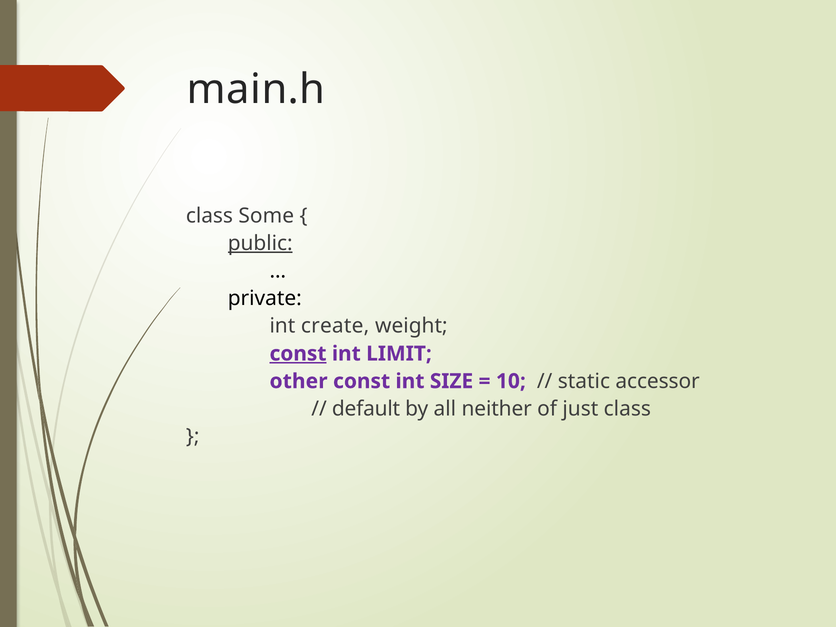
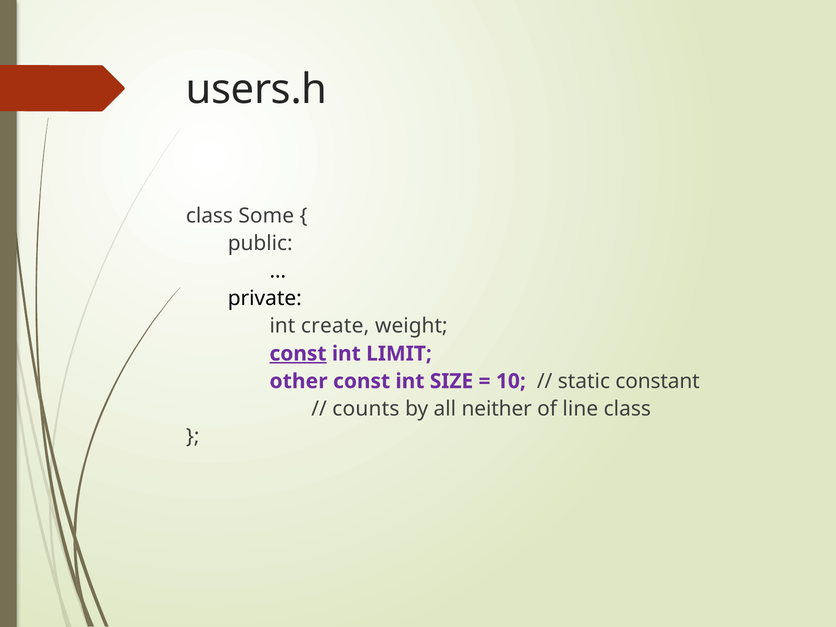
main.h: main.h -> users.h (257, 89)
public underline: present -> none (260, 243)
accessor: accessor -> constant (658, 381)
default: default -> counts (366, 409)
just: just -> line (580, 409)
